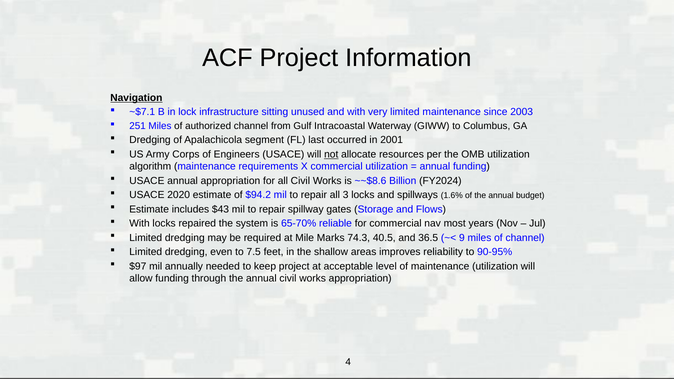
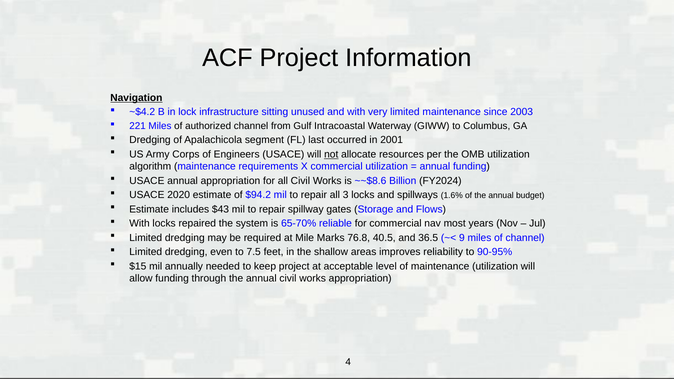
~$7.1: ~$7.1 -> ~$4.2 (142, 112)
251: 251 -> 221 (138, 126)
74.3: 74.3 -> 76.8 (359, 238)
$97: $97 -> $15 (138, 266)
